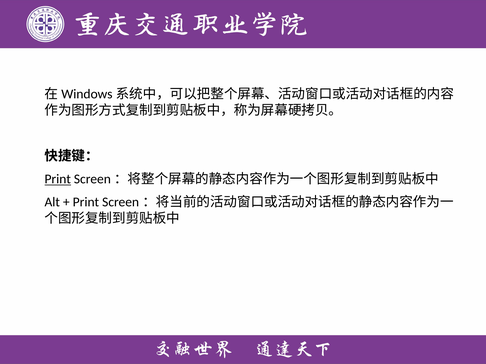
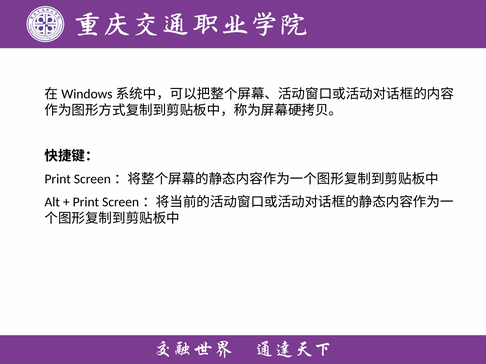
Print underline: present -> none (58, 179)
